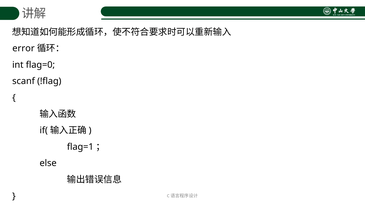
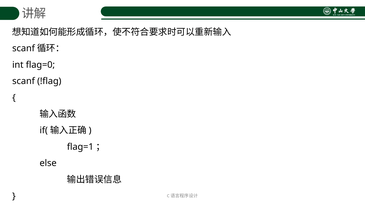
error: error -> scanf (24, 48)
